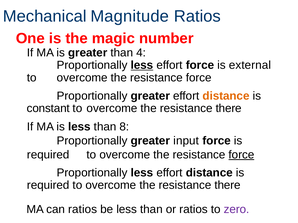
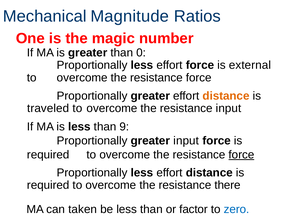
4: 4 -> 0 (141, 53)
less underline: present -> none (142, 65)
constant: constant -> traveled (48, 109)
there: there -> input (229, 109)
8: 8 -> 9 (124, 127)
can ratios: ratios -> taken (83, 210)
or ratios: ratios -> factor (194, 210)
zero colour: purple -> blue (237, 210)
